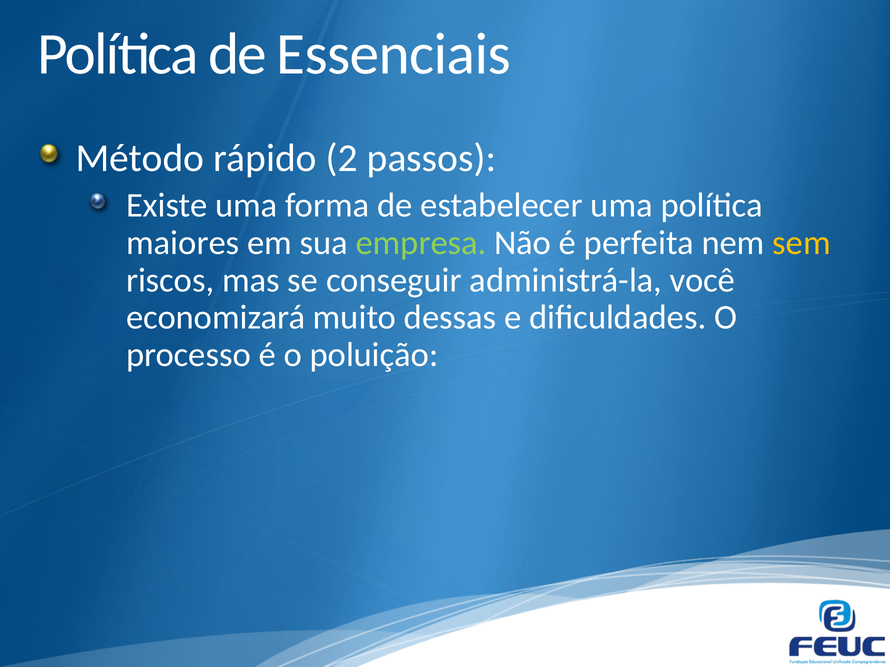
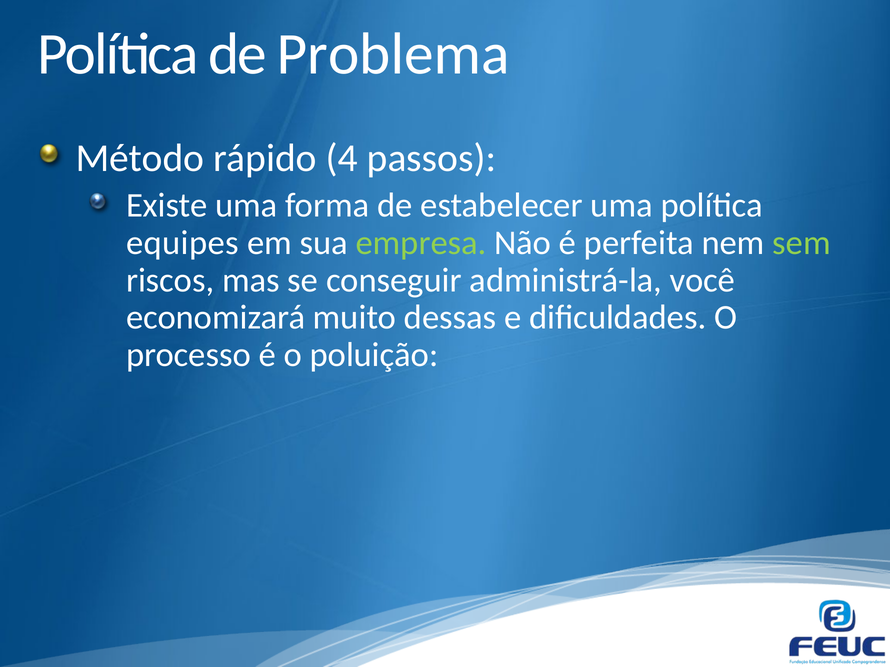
Essenciais: Essenciais -> Problema (393, 54)
2: 2 -> 4 (342, 159)
maiores: maiores -> equipes (183, 243)
sem colour: yellow -> light green (801, 243)
